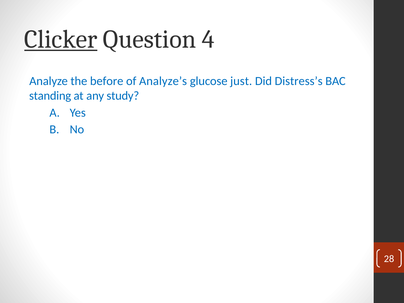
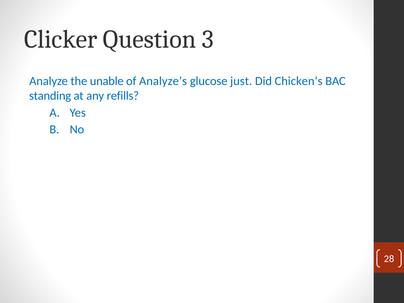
Clicker underline: present -> none (61, 39)
4: 4 -> 3 (208, 39)
before: before -> unable (107, 81)
Distress’s: Distress’s -> Chicken’s (299, 81)
study: study -> refills (123, 96)
